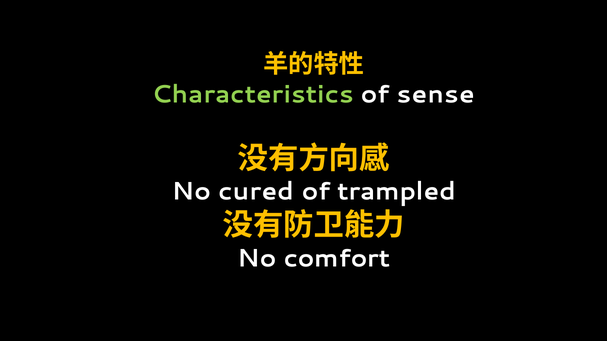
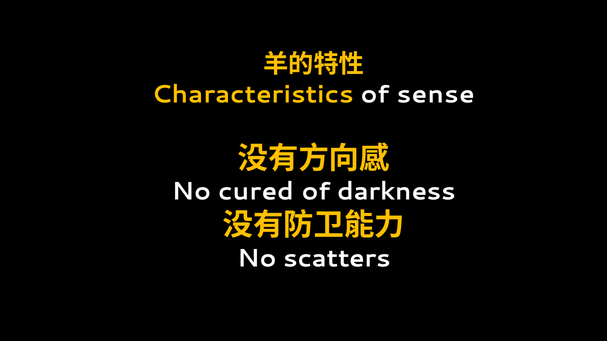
Characteristics colour: light green -> yellow (253, 95)
trampled: trampled -> darkness (397, 192)
comfort: comfort -> scatters (337, 259)
